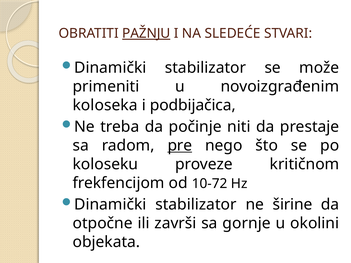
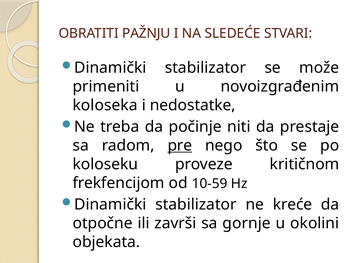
PAŽNJU underline: present -> none (146, 33)
podbijačica: podbijačica -> nedostatke (193, 105)
10-72: 10-72 -> 10-59 (210, 184)
širine: širine -> kreće (293, 205)
